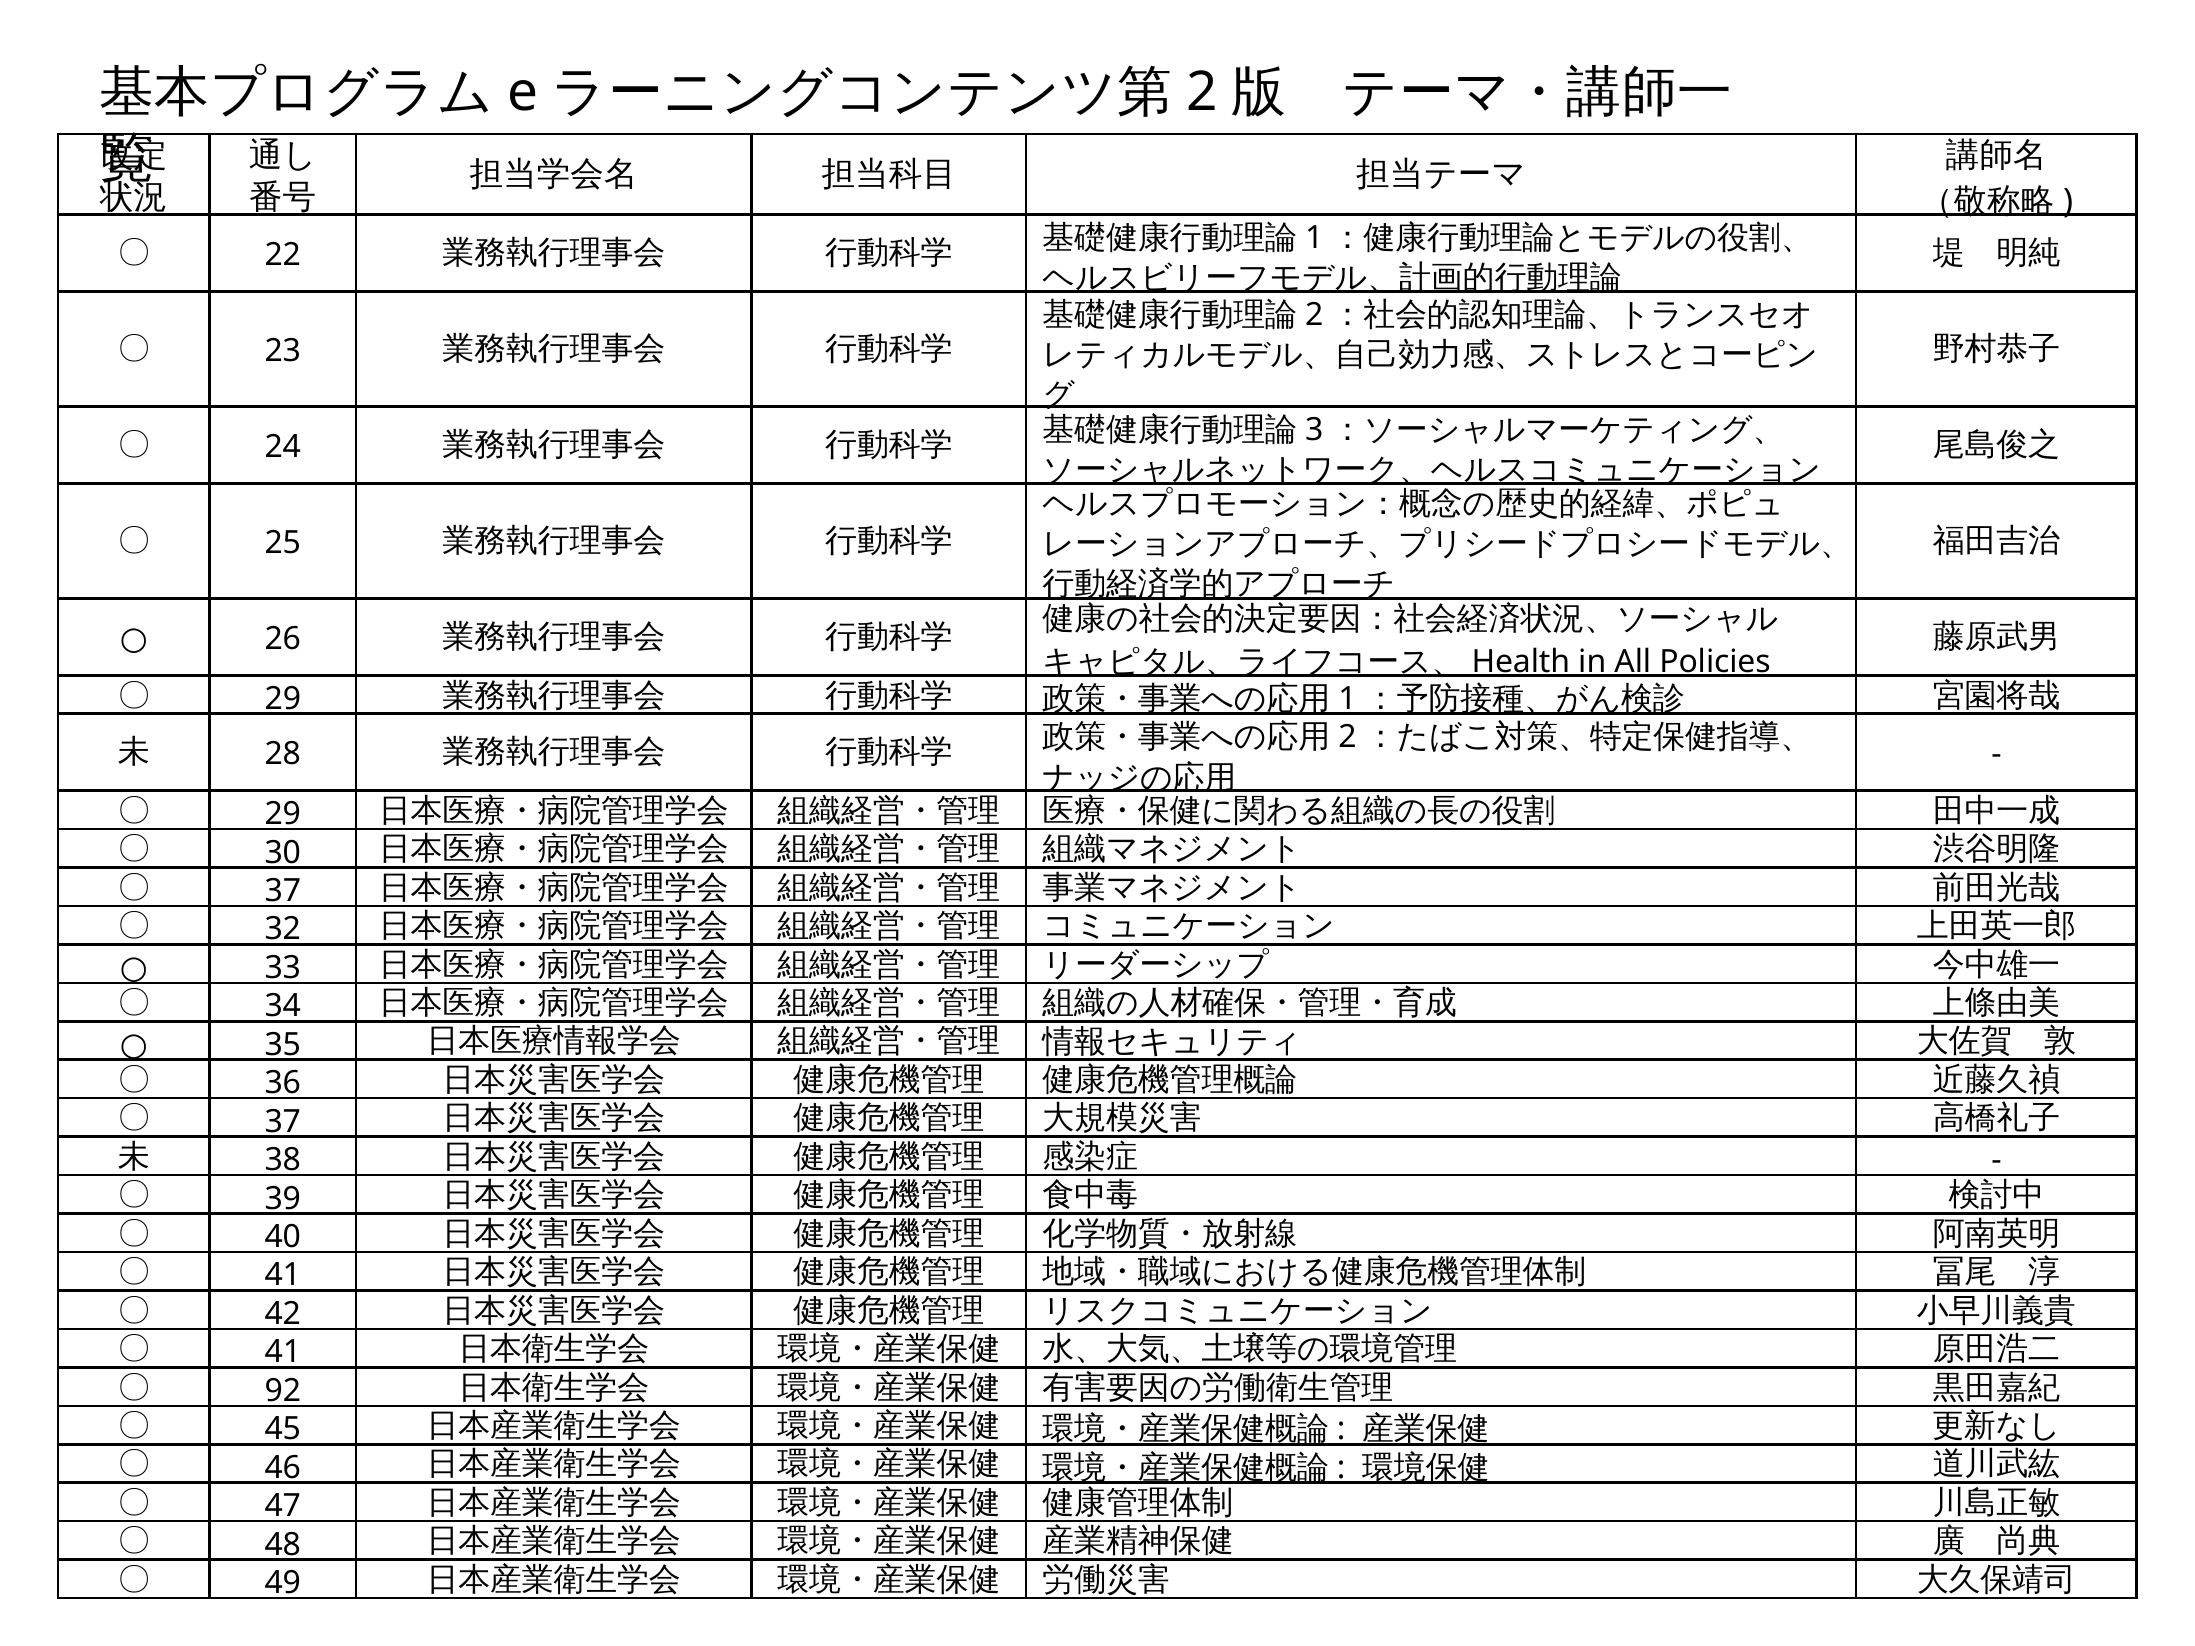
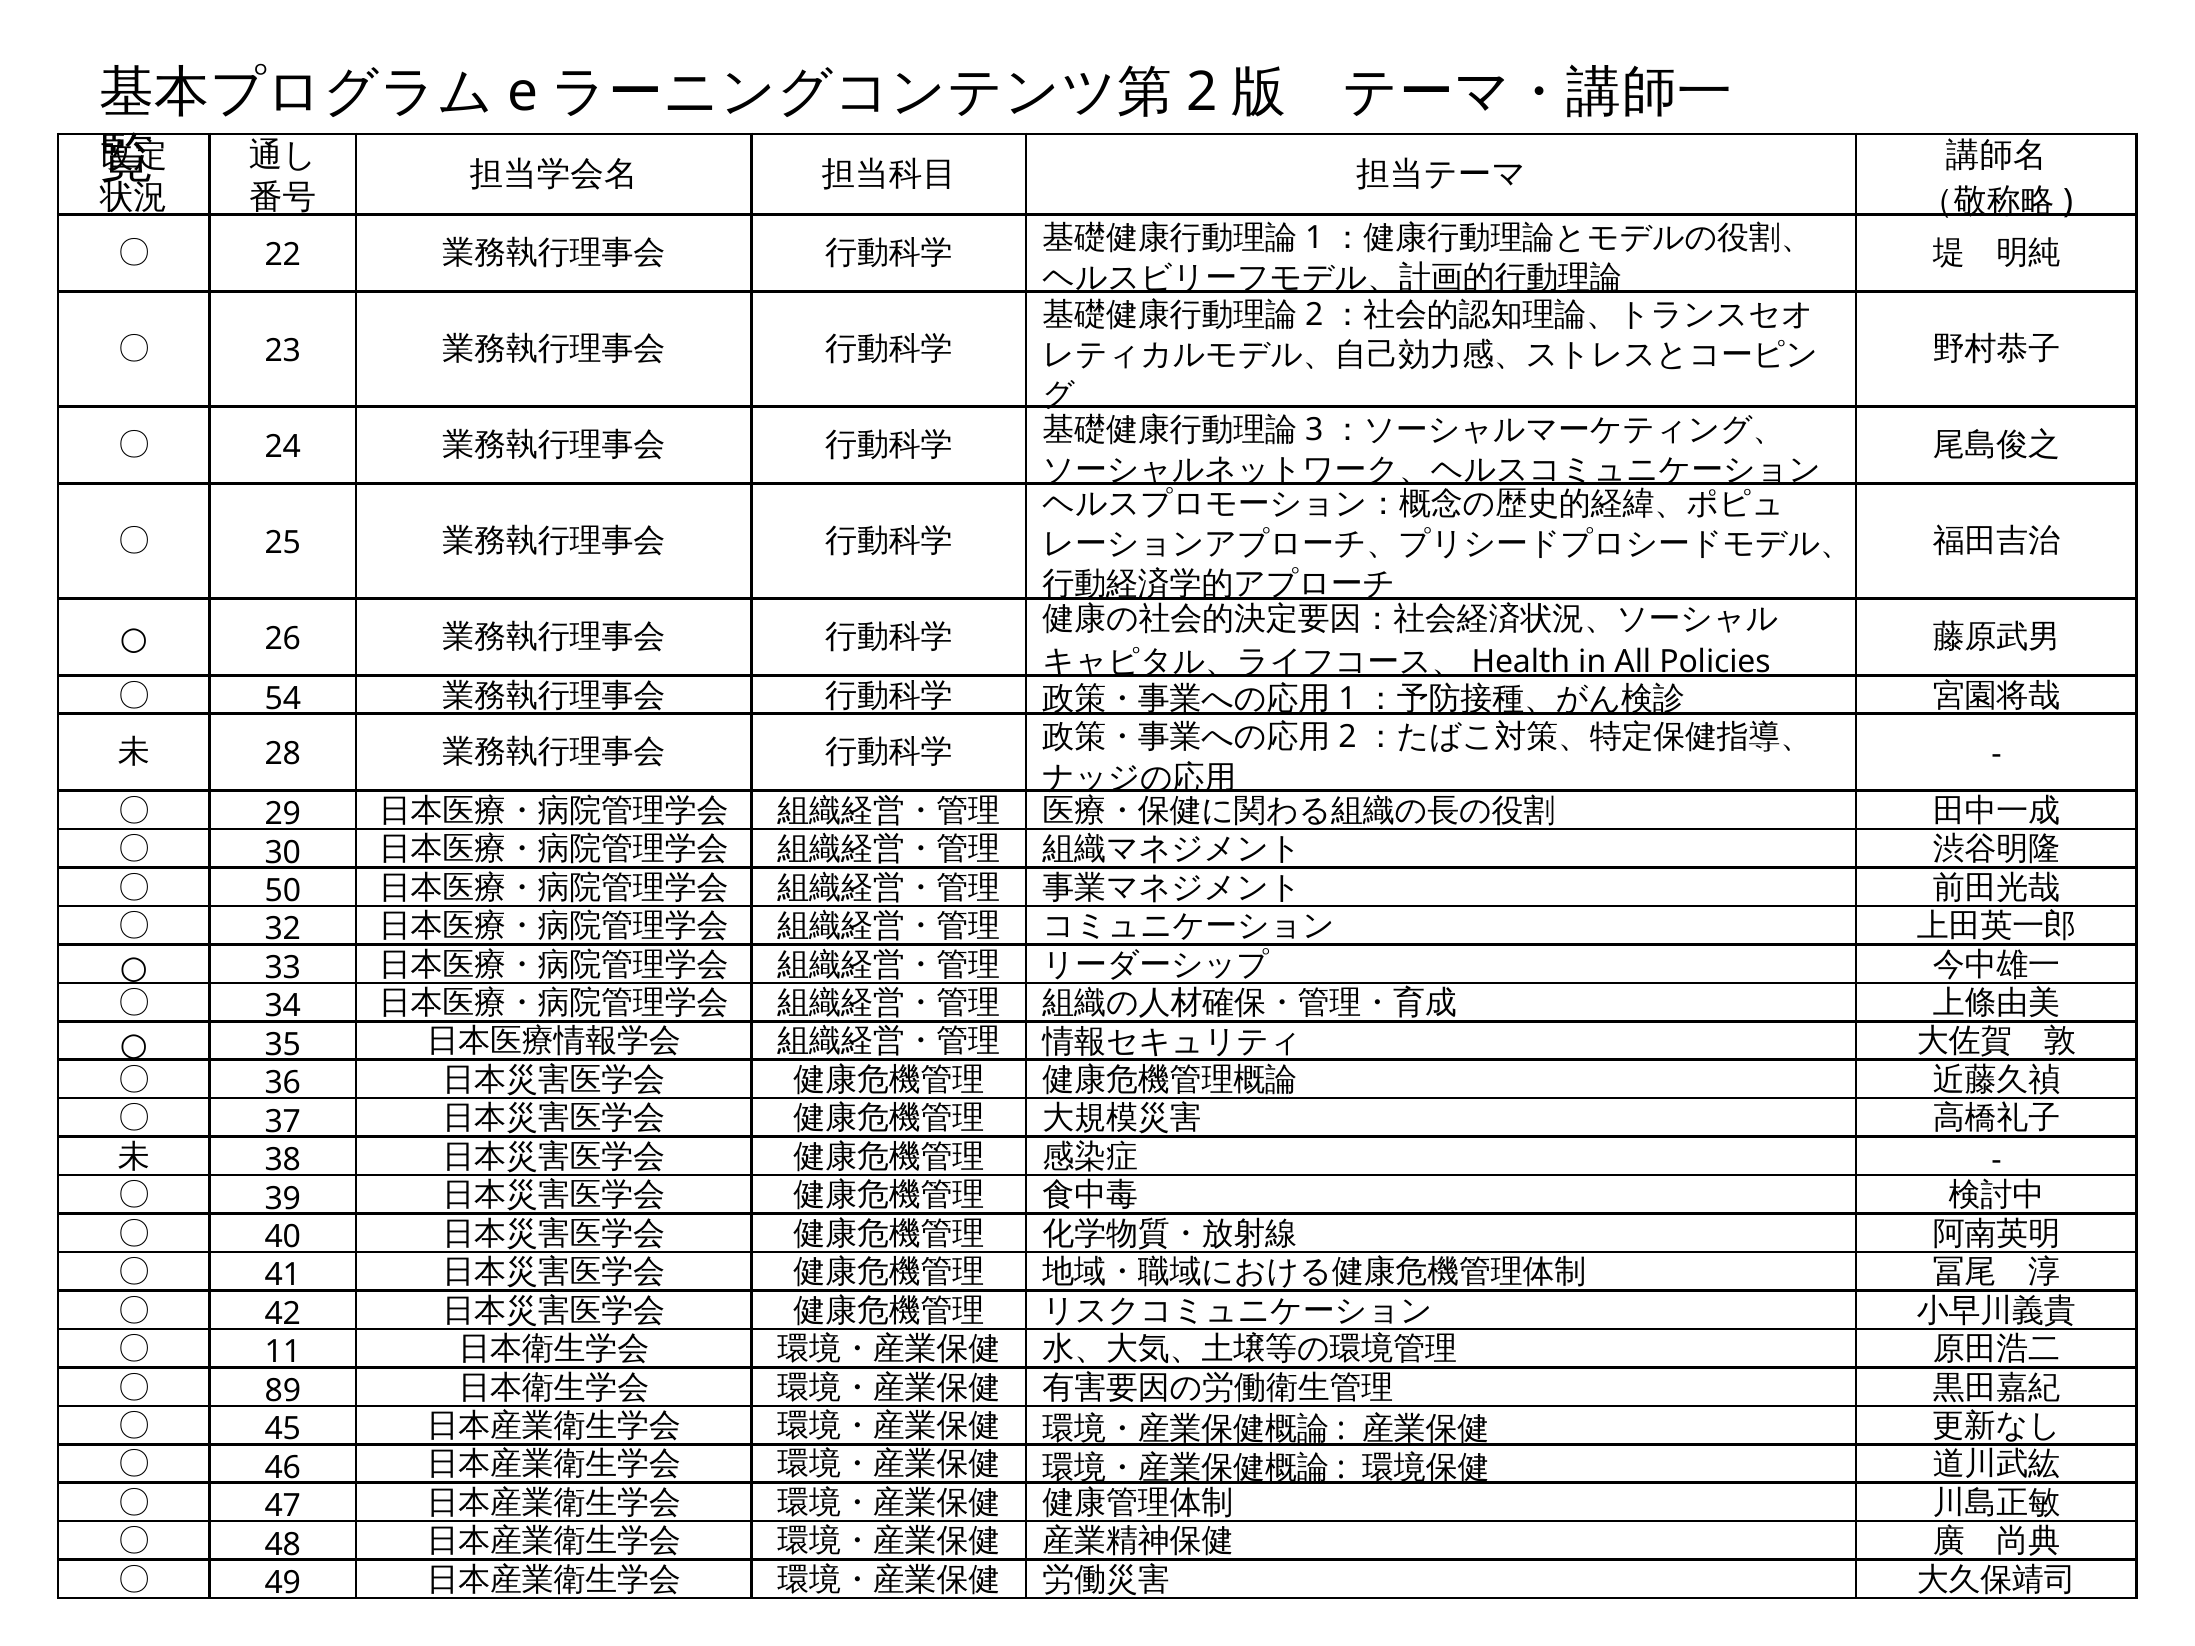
29: 29 -> 54 (283, 699)
37: 37 -> 50 (283, 891)
41: 41 -> 11 (283, 1353)
92: 92 -> 89 (283, 1391)
